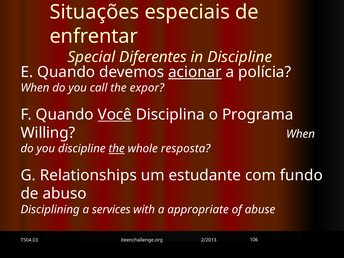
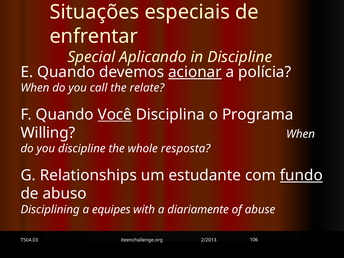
Diferentes: Diferentes -> Aplicando (153, 57)
expor: expor -> relate (147, 88)
the underline: present -> none (117, 149)
fundo underline: none -> present (301, 175)
services: services -> equipes (111, 209)
appropriate: appropriate -> diariamente (198, 209)
